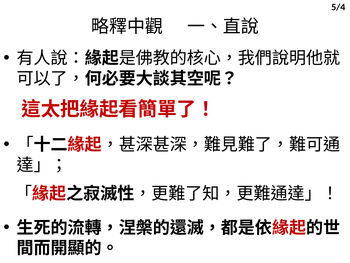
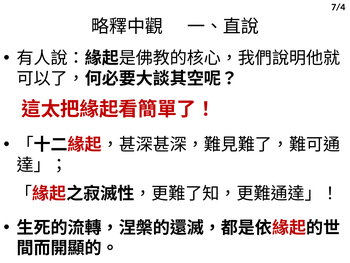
5/4: 5/4 -> 7/4 (338, 7)
